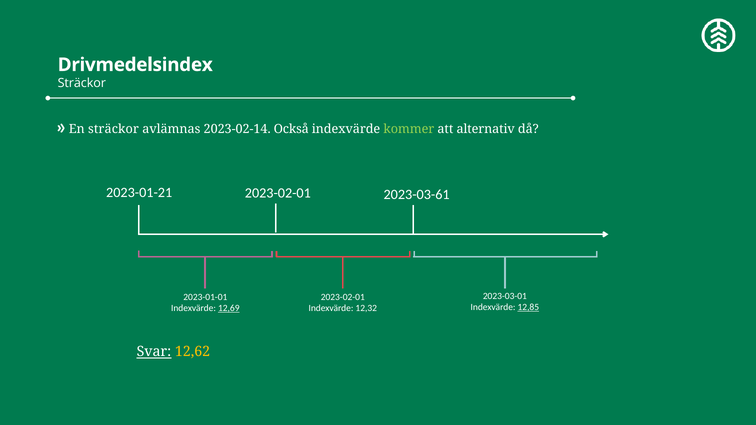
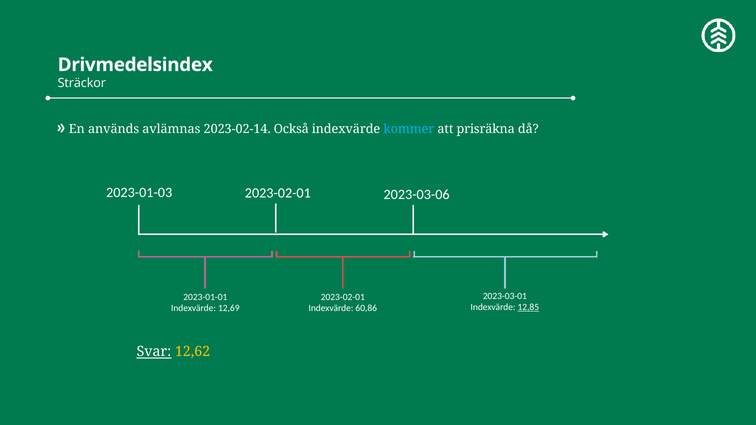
En sträckor: sträckor -> används (114, 129)
kommer colour: light green -> light blue (409, 129)
alternativ: alternativ -> prisräkna (486, 129)
2023-01-21: 2023-01-21 -> 2023-01-03 (139, 193)
2023-03-61: 2023-03-61 -> 2023-03-06 (417, 195)
12,69 underline: present -> none (229, 308)
12,32: 12,32 -> 60,86 (366, 308)
